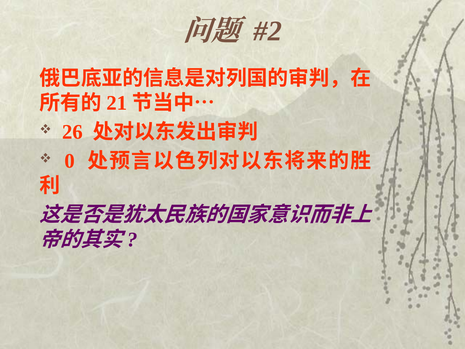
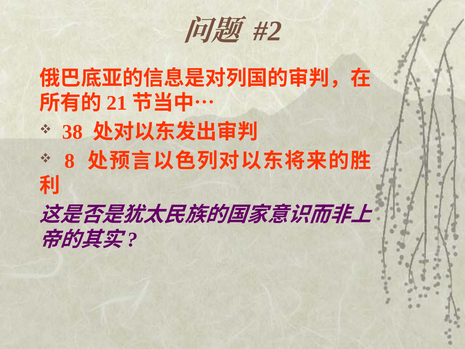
26: 26 -> 38 (72, 132)
0: 0 -> 8 (70, 161)
